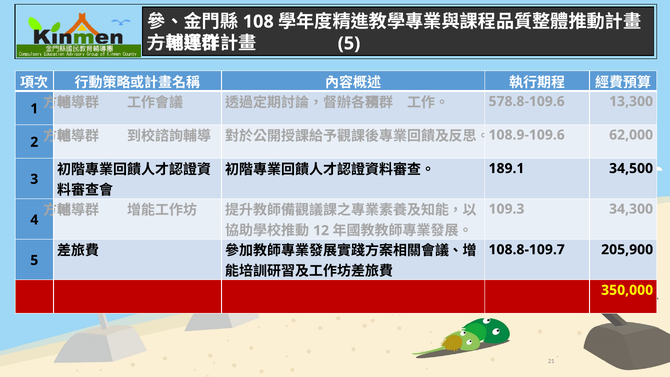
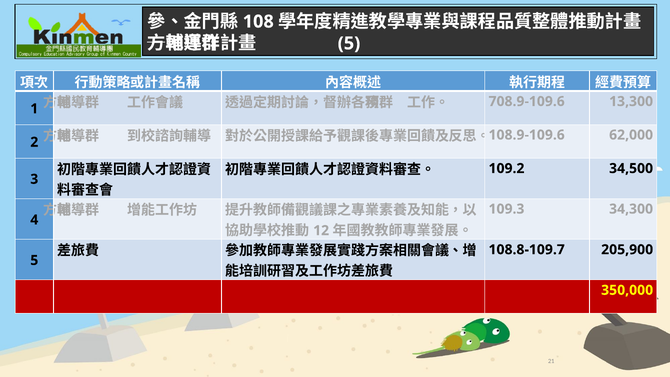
578.8-109.6: 578.8-109.6 -> 708.9-109.6 (527, 101)
189.1: 189.1 -> 109.2 (506, 168)
